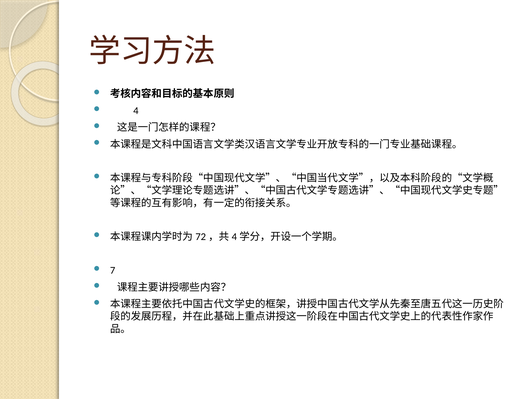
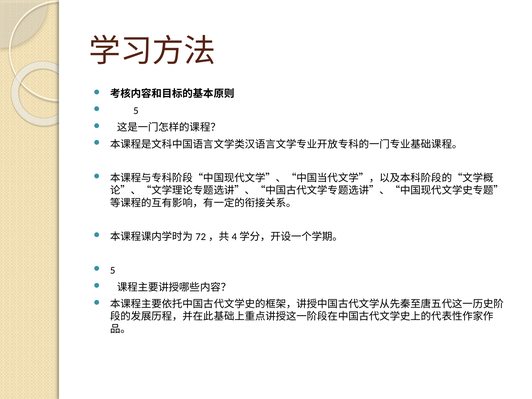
4: 4 -> 5 (136, 111)
7: 7 -> 5 (113, 270)
